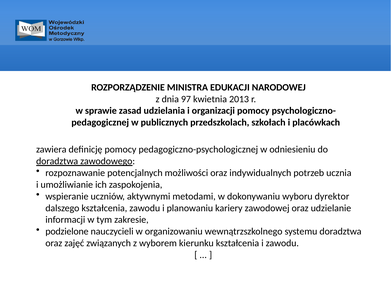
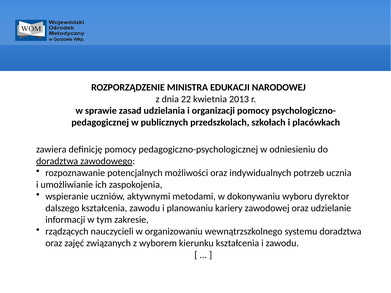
97: 97 -> 22 (186, 99)
podzielone: podzielone -> rządzących (67, 232)
